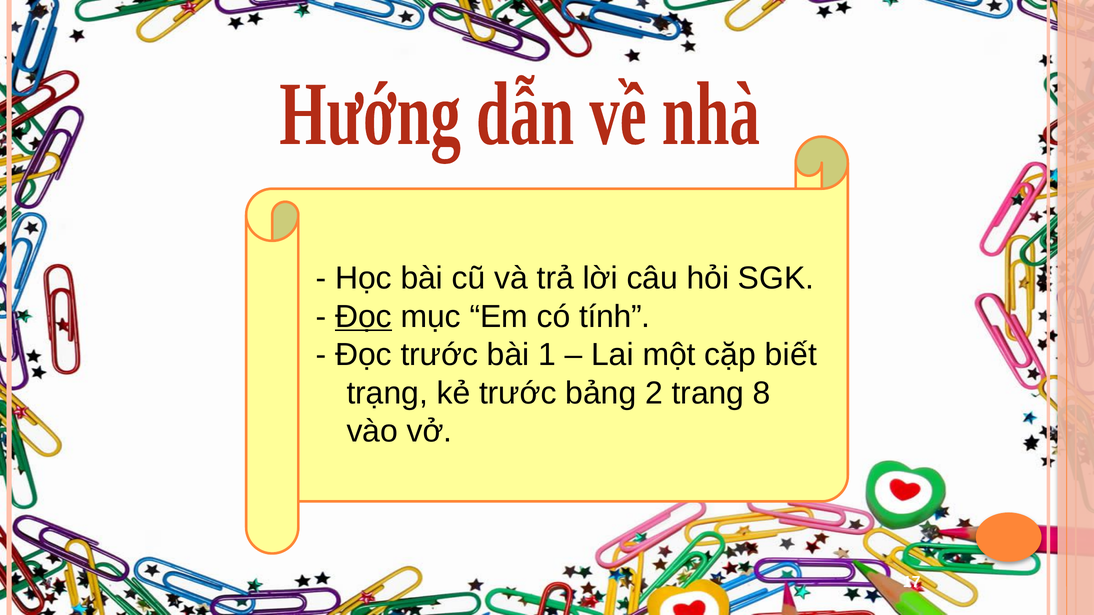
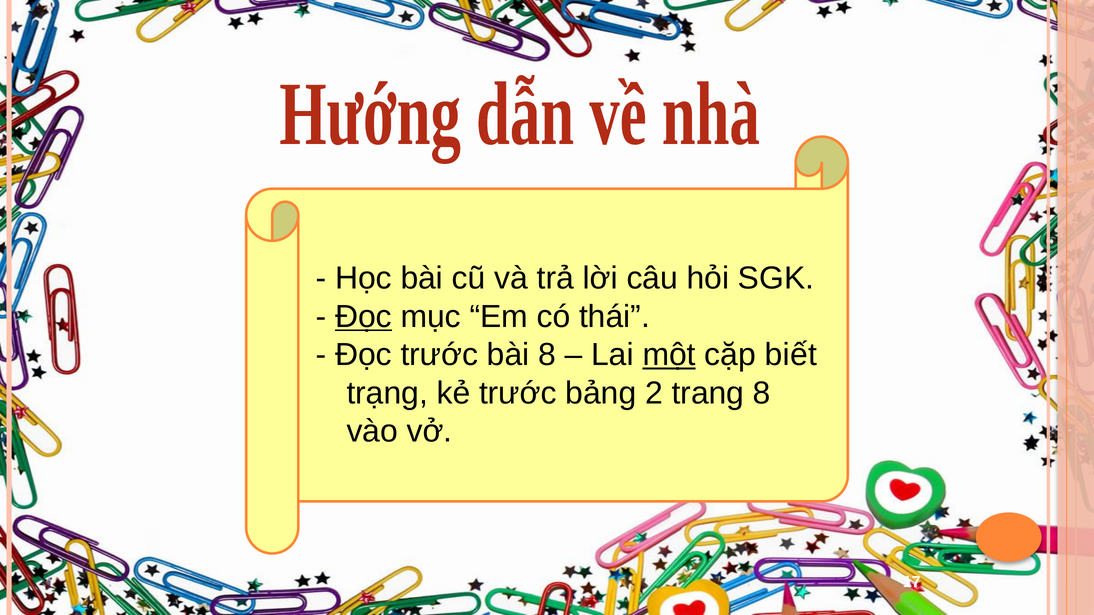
tính: tính -> thái (615, 317)
bài 1: 1 -> 8 (547, 355)
một underline: none -> present (669, 355)
